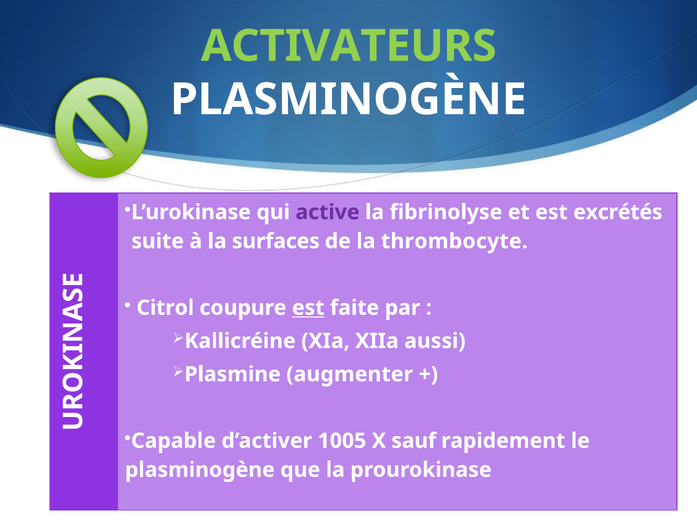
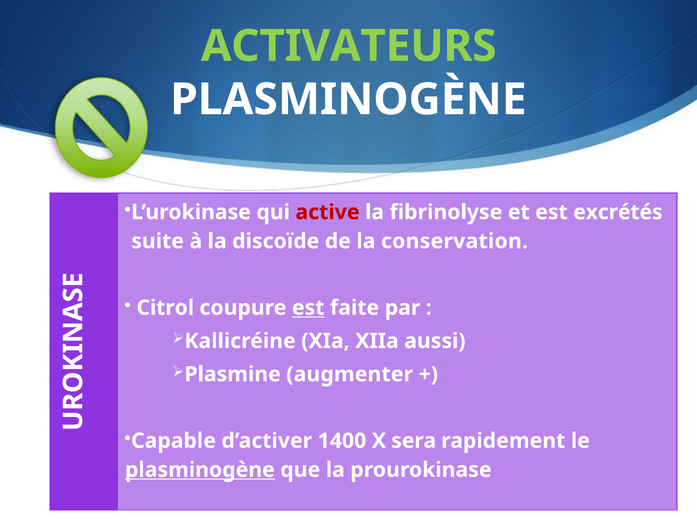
active colour: purple -> red (328, 213)
surfaces: surfaces -> discoïde (276, 242)
thrombocyte: thrombocyte -> conservation (454, 242)
1005: 1005 -> 1400 (342, 441)
sauf: sauf -> sera (414, 441)
plasminogène underline: none -> present (200, 471)
